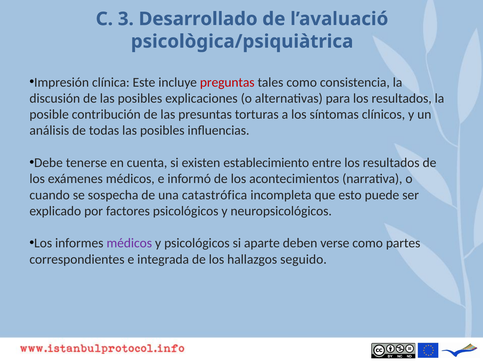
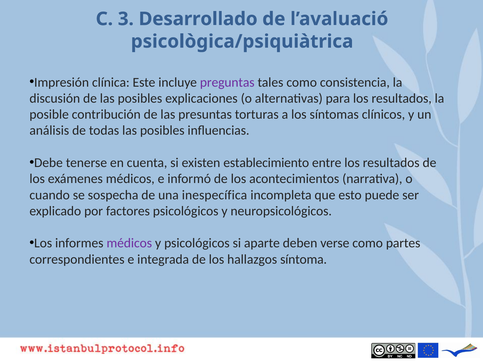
preguntas colour: red -> purple (227, 82)
catastrófica: catastrófica -> inespecífica (215, 195)
seguido: seguido -> síntoma (304, 259)
